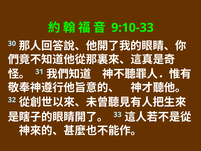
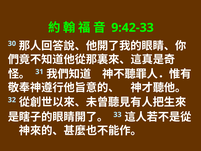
9:10-33: 9:10-33 -> 9:42-33 (133, 28)
